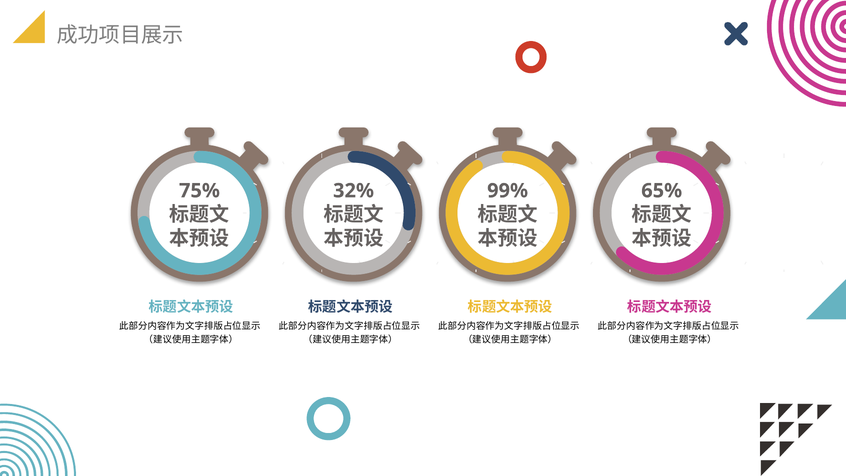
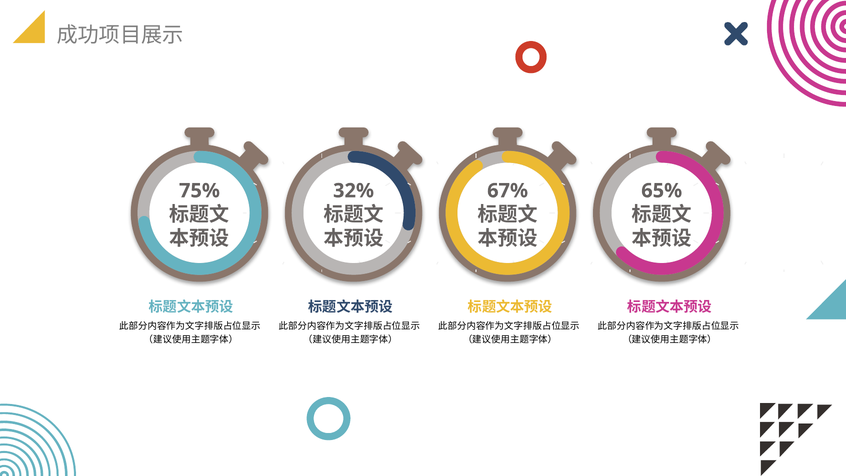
99%: 99% -> 67% (508, 191)
